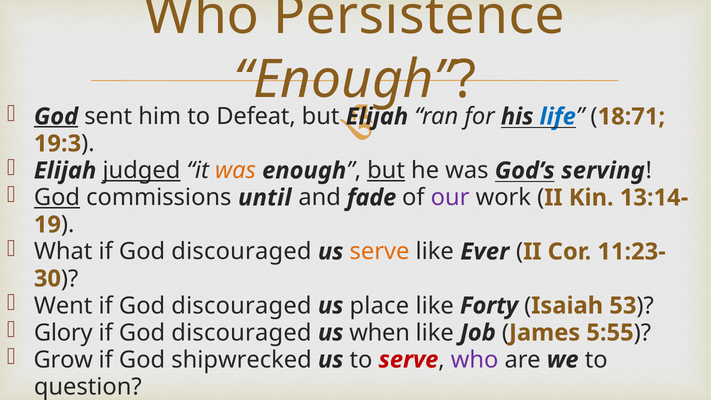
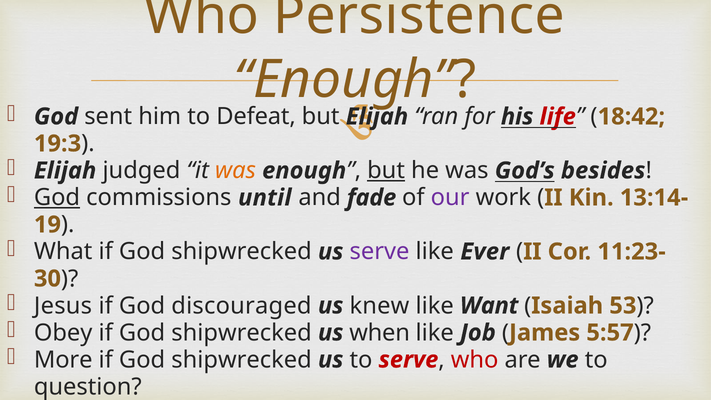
God underline: present -> none (56, 117)
life colour: blue -> red (558, 117)
18:71: 18:71 -> 18:42 (631, 117)
judged underline: present -> none (141, 171)
serving: serving -> besides (603, 171)
What if God discouraged: discouraged -> shipwrecked (242, 252)
serve colour: orange -> purple (380, 252)
Went: Went -> Jesus (63, 306)
place: place -> knew (379, 306)
Forty: Forty -> Want (489, 306)
Glory: Glory -> Obey (63, 333)
discouraged: discouraged -> shipwrecked (242, 333)
5:55: 5:55 -> 5:57 (610, 333)
Grow: Grow -> More (63, 360)
who colour: purple -> red (475, 360)
